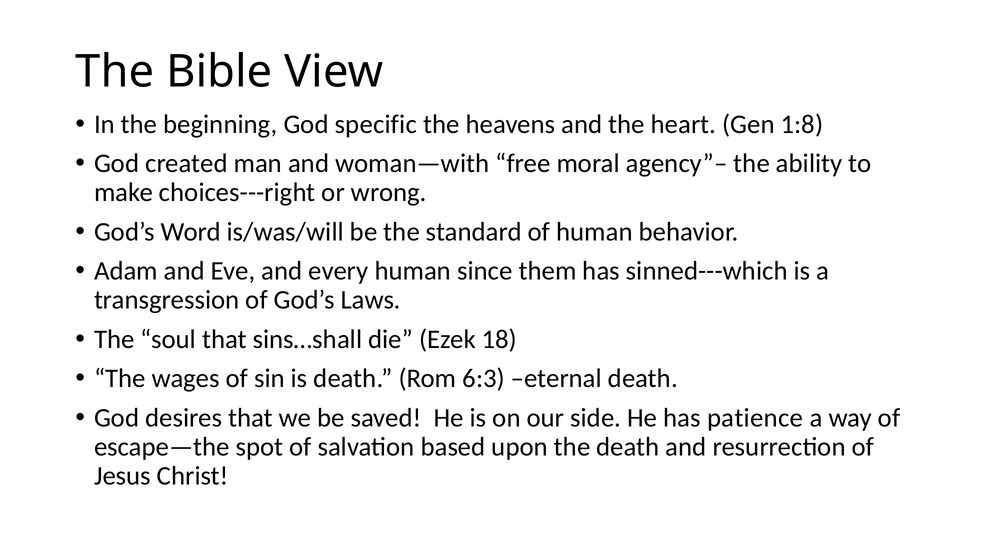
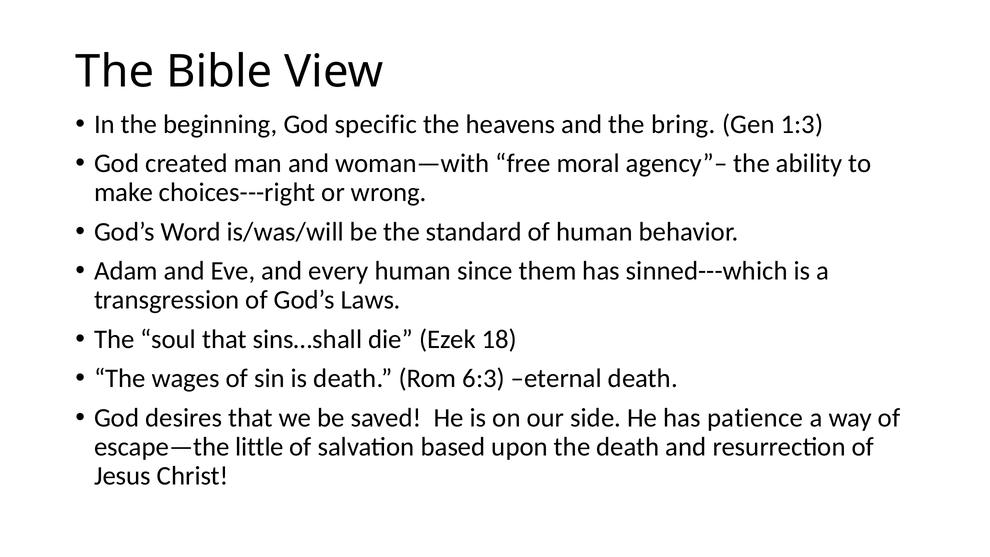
heart: heart -> bring (683, 124)
1:8: 1:8 -> 1:3 (802, 124)
spot: spot -> little (260, 447)
